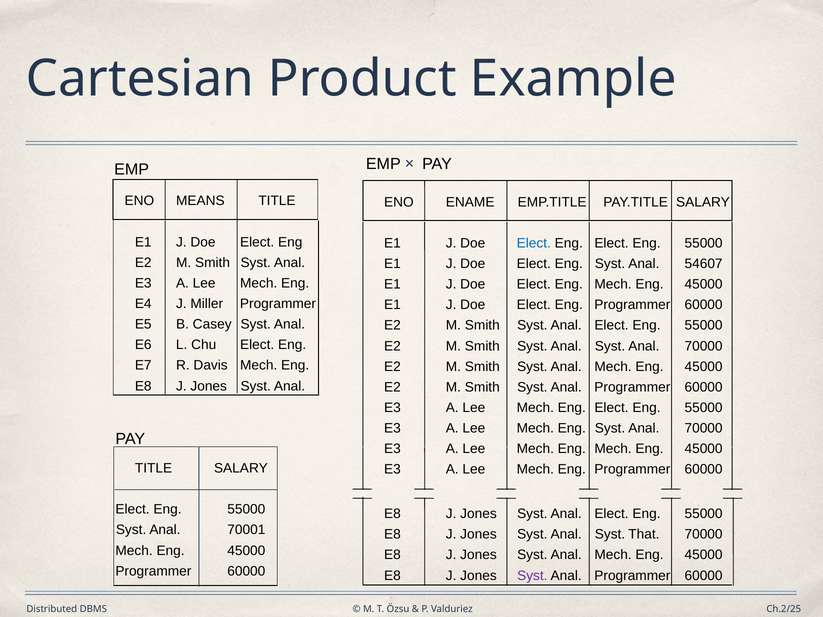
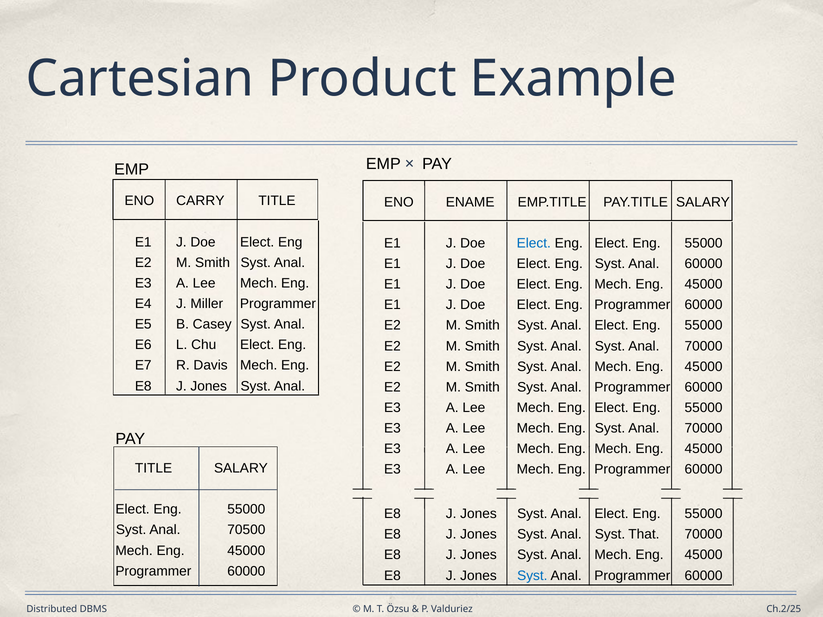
MEANS: MEANS -> CARRY (200, 201)
Anal 54607: 54607 -> 60000 (704, 264)
70001: 70001 -> 70500 (246, 530)
Syst colour: purple -> blue (532, 576)
